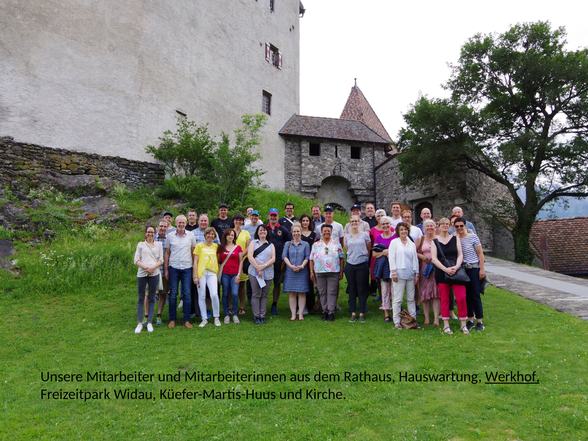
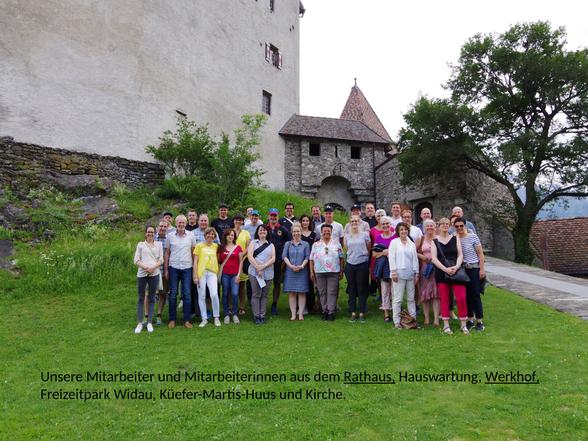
Rathaus underline: none -> present (370, 377)
